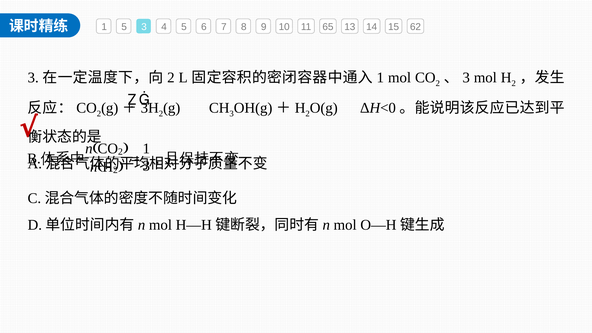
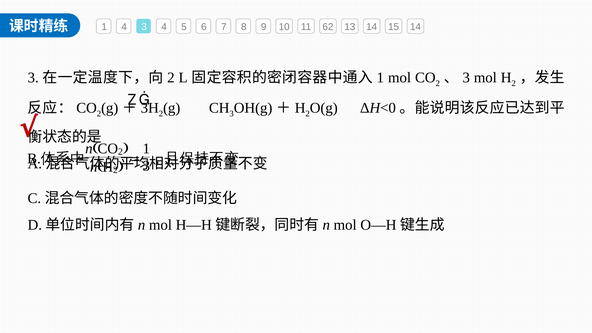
1 5: 5 -> 4 (124, 27)
65: 65 -> 62 (328, 27)
15 62: 62 -> 14 (415, 27)
